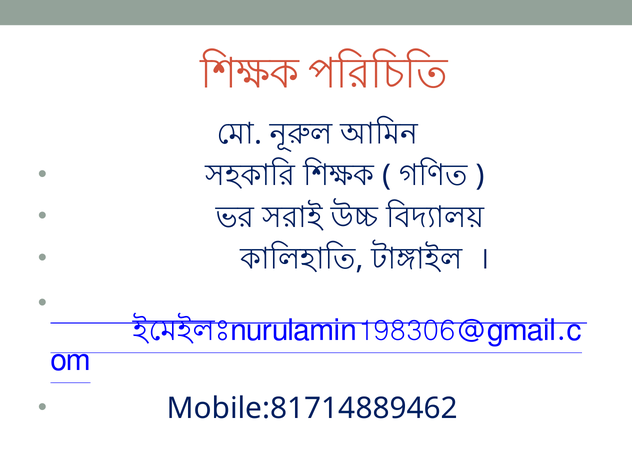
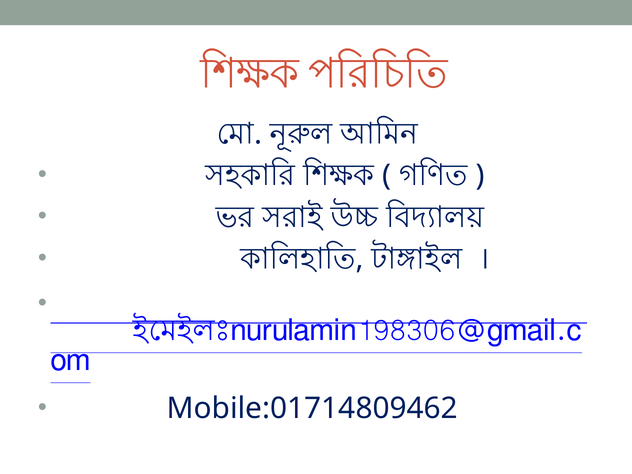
Mobile:81714889462: Mobile:81714889462 -> Mobile:01714809462 (312, 408)
